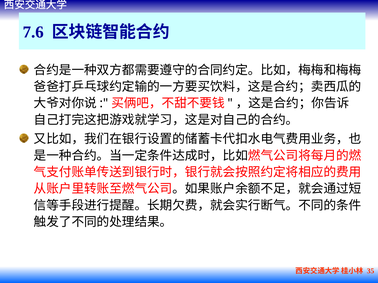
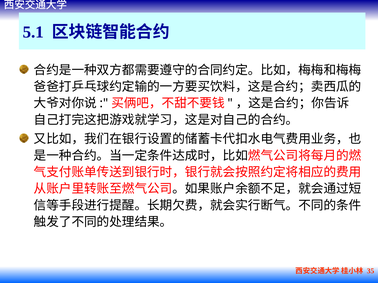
7.6: 7.6 -> 5.1 (33, 32)
